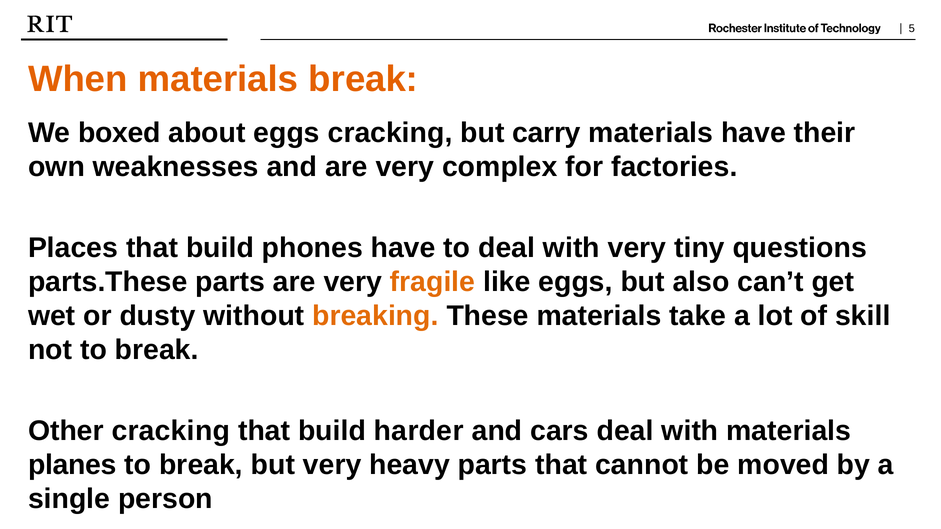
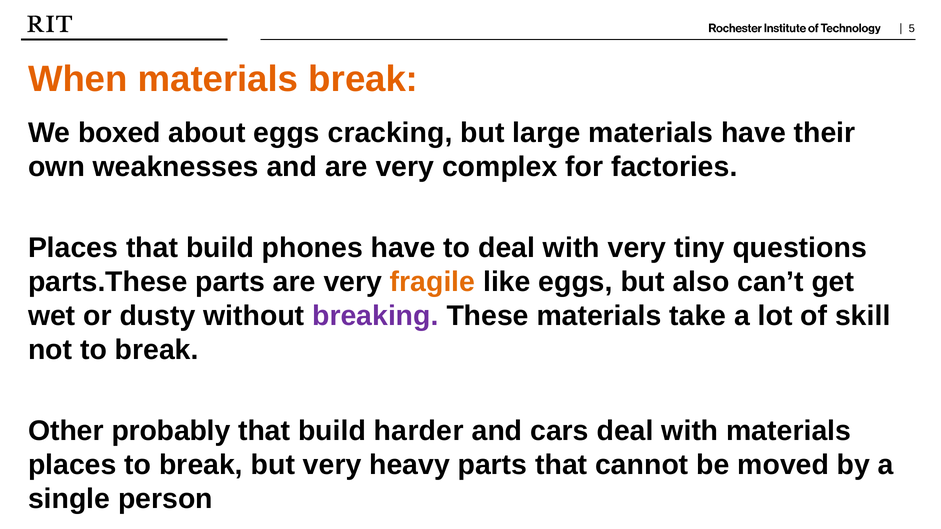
carry: carry -> large (546, 133)
breaking colour: orange -> purple (375, 316)
Other cracking: cracking -> probably (171, 431)
planes: planes -> places (72, 465)
